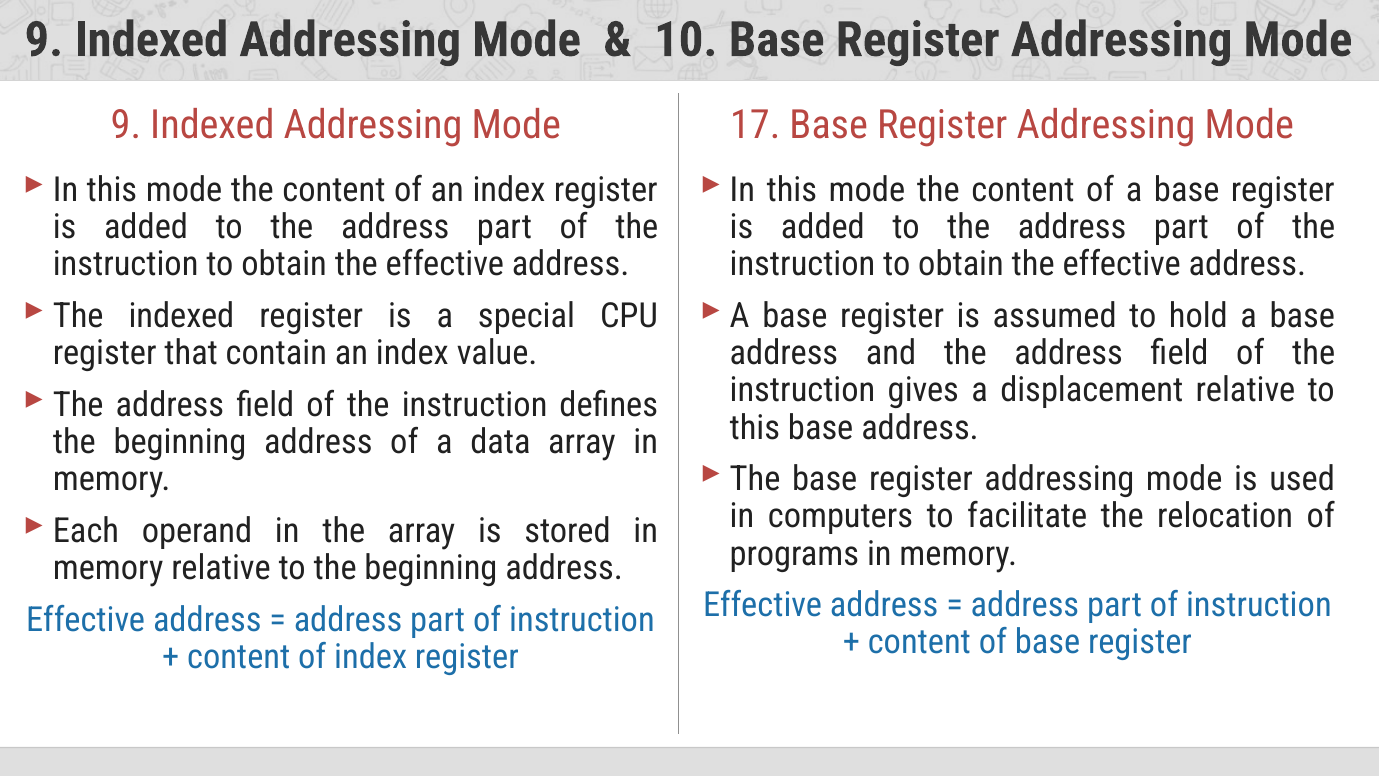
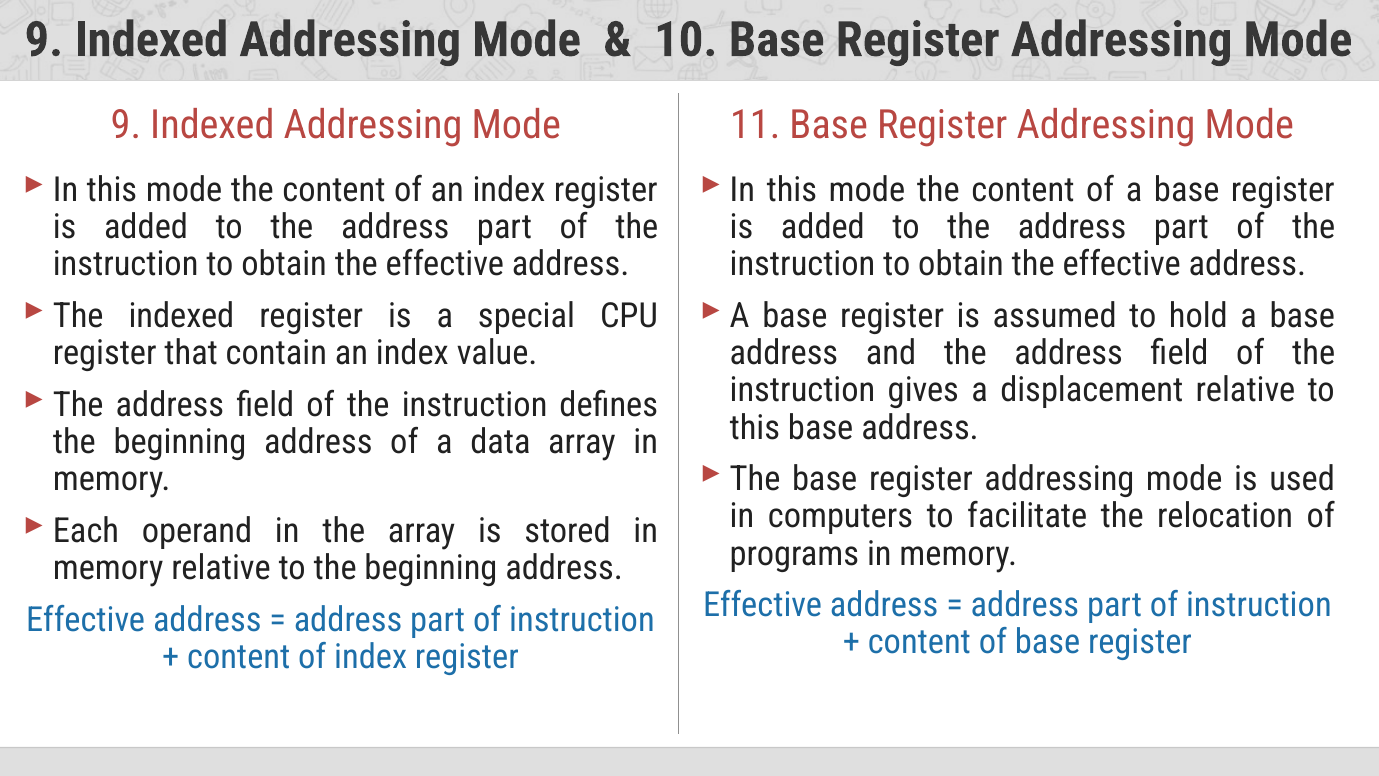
17: 17 -> 11 (755, 125)
